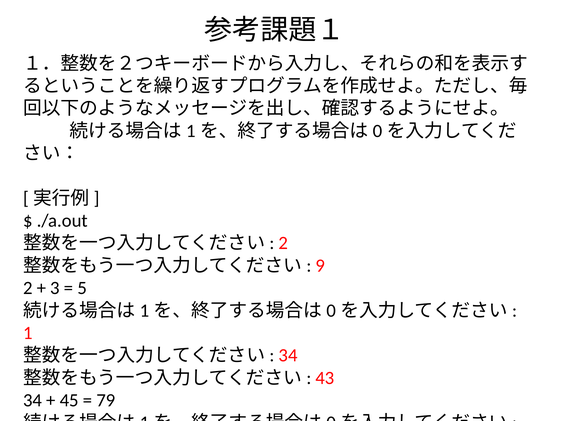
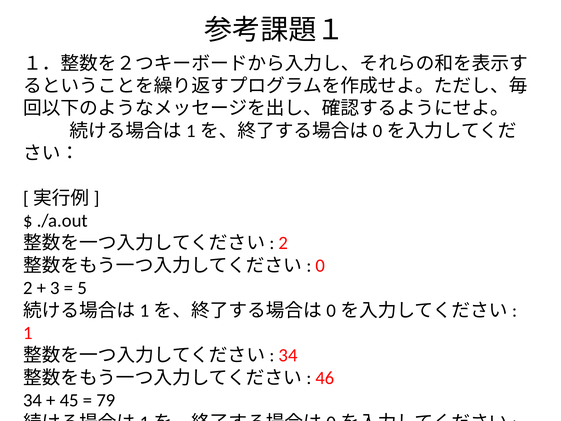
9: 9 -> 0 (320, 265)
43: 43 -> 46 (325, 378)
